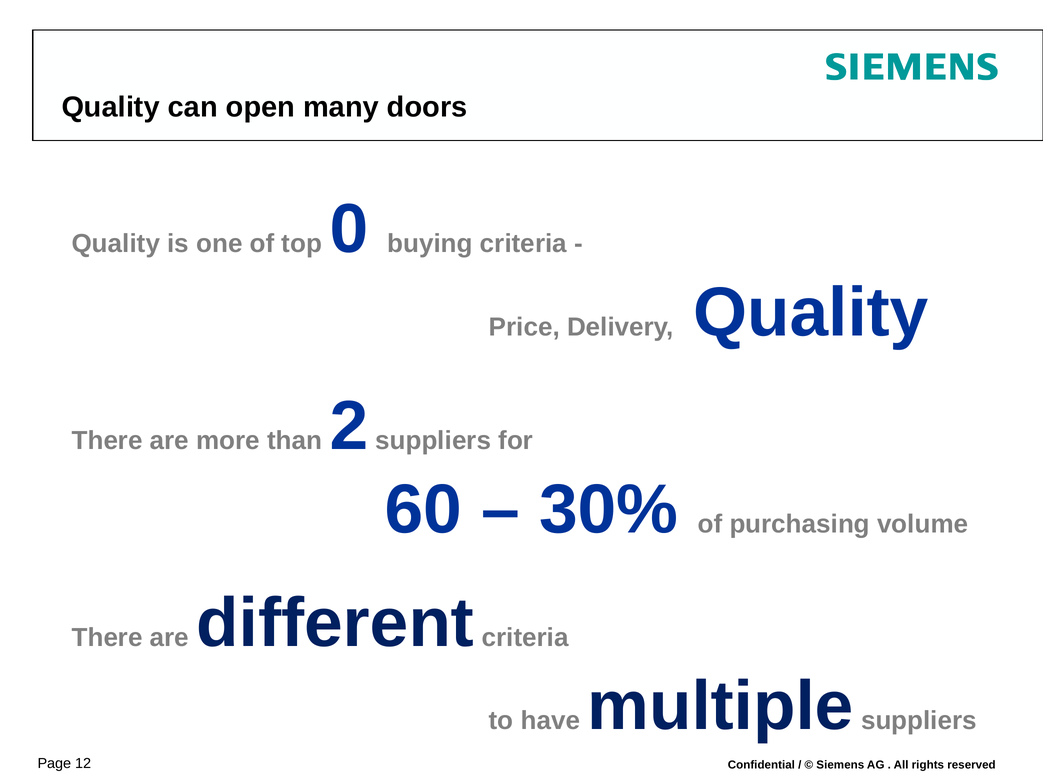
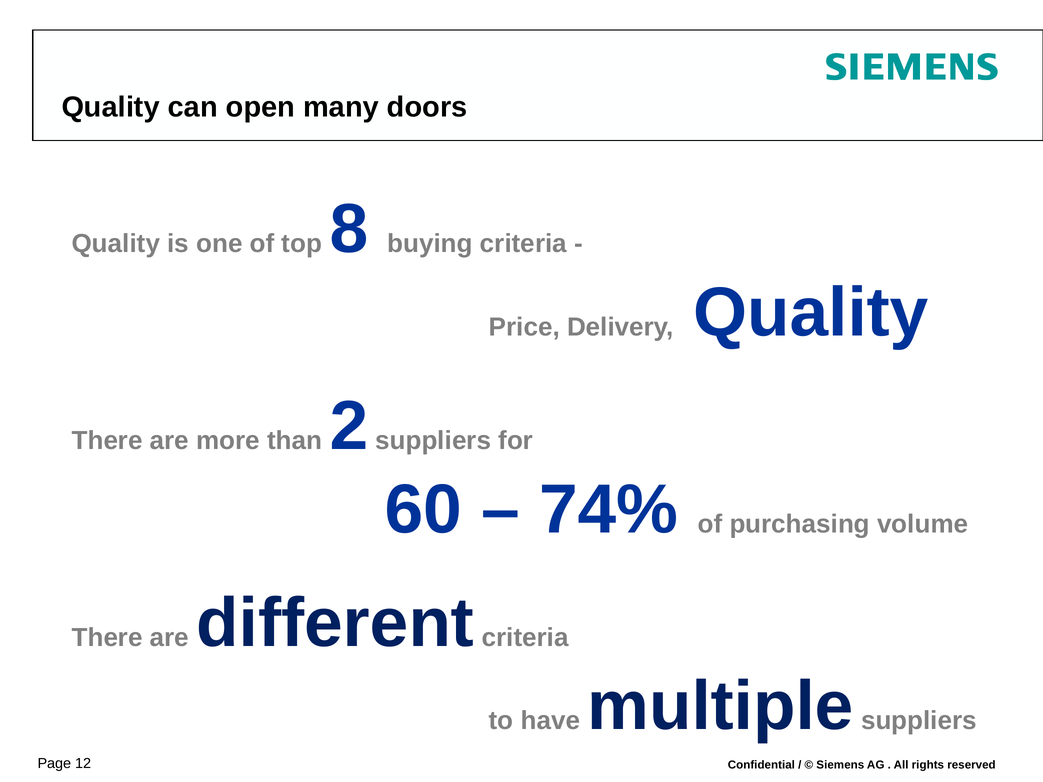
0: 0 -> 8 (349, 229)
30%: 30% -> 74% (609, 510)
